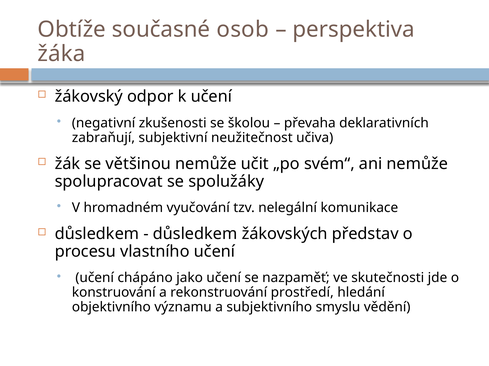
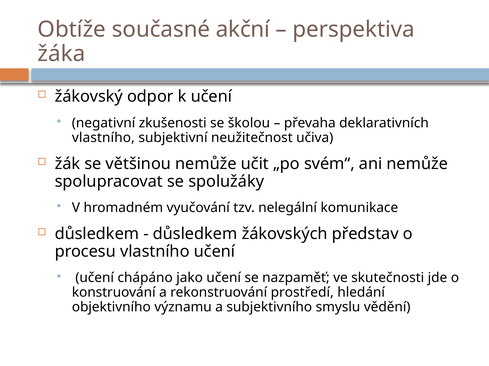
osob: osob -> akční (243, 30)
zabraňují: zabraňují -> vlastního (103, 138)
